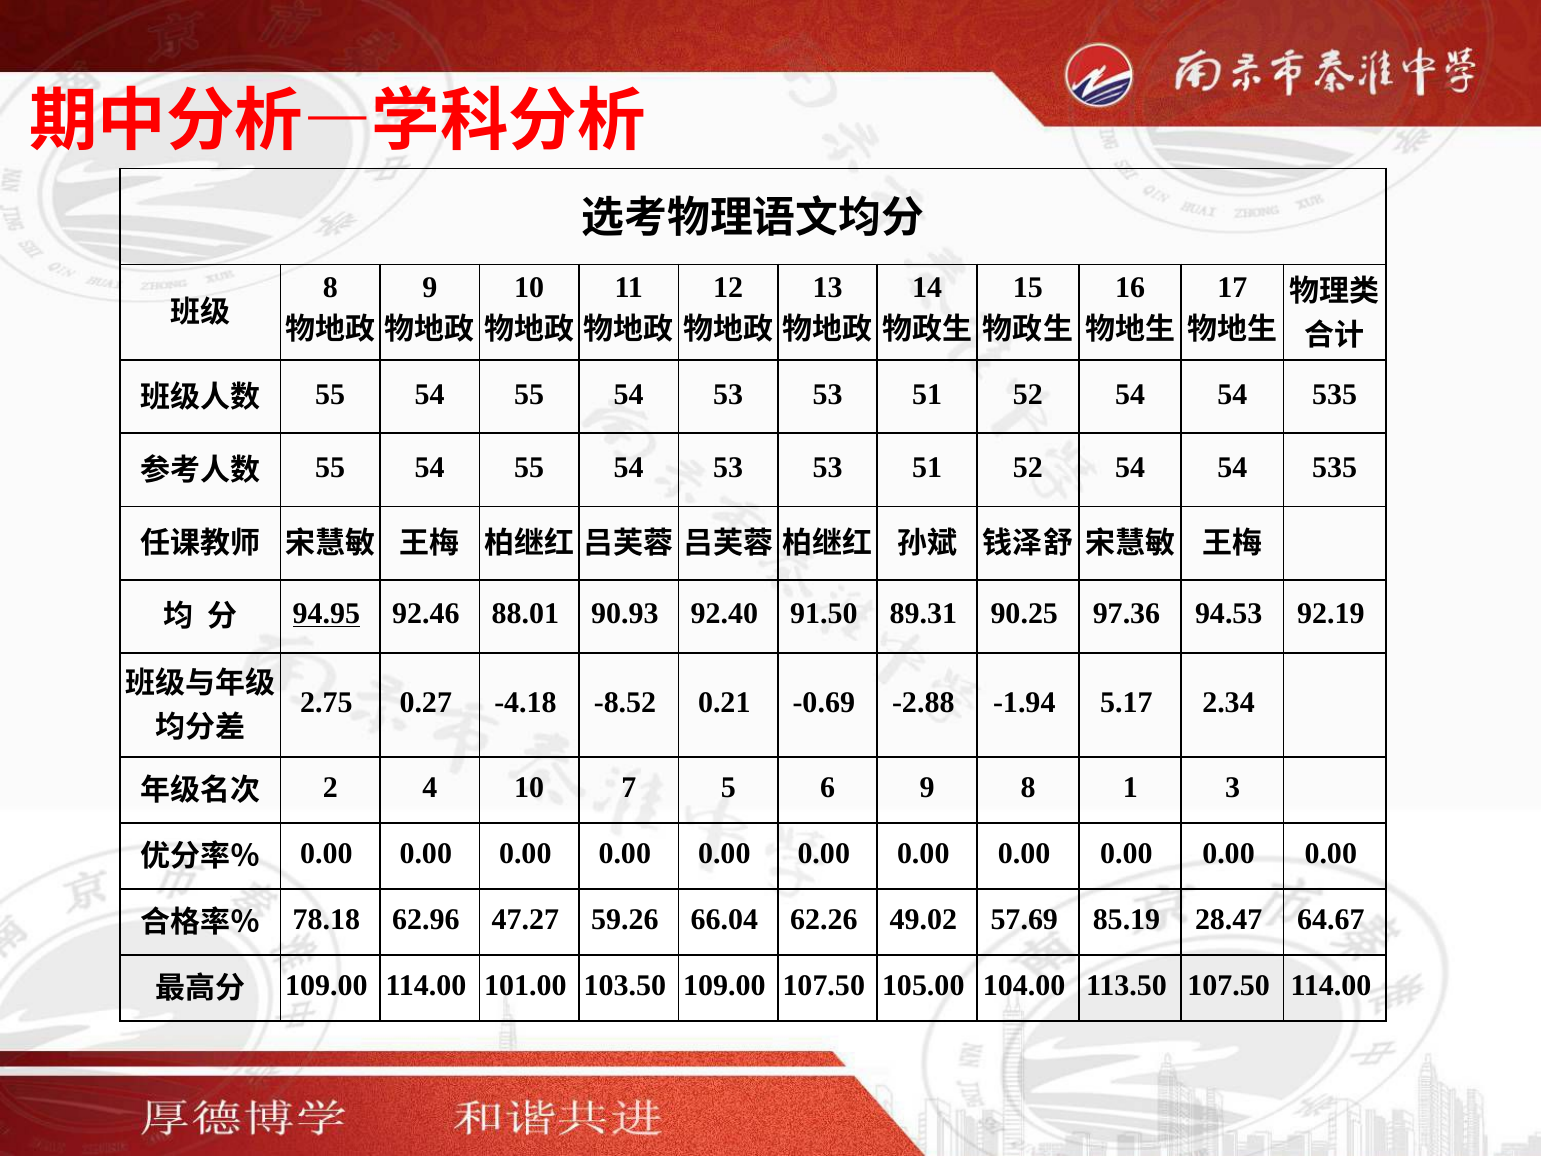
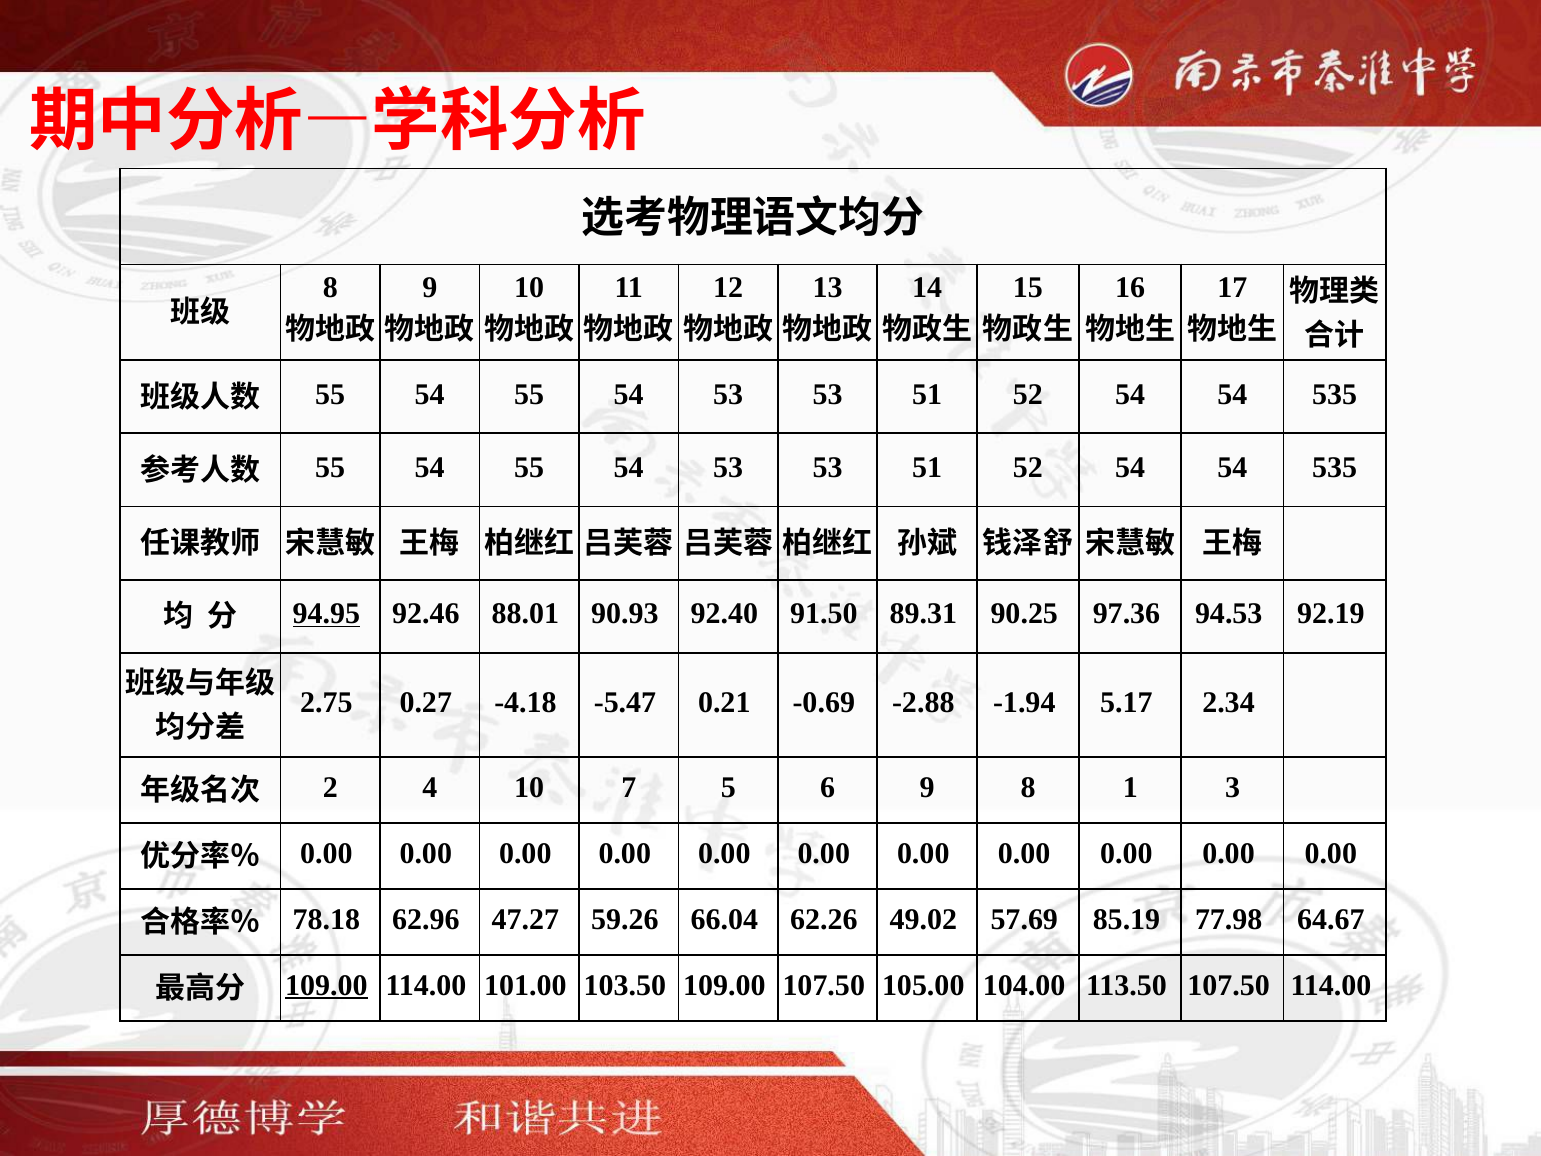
-8.52: -8.52 -> -5.47 (625, 702)
28.47: 28.47 -> 77.98 (1229, 919)
109.00 underline: none -> present (326, 985)
